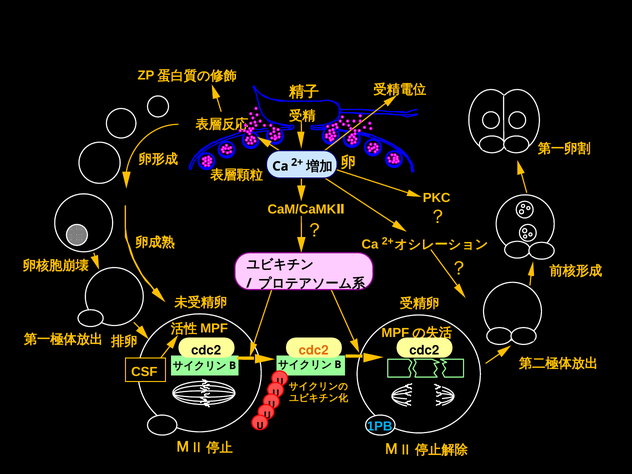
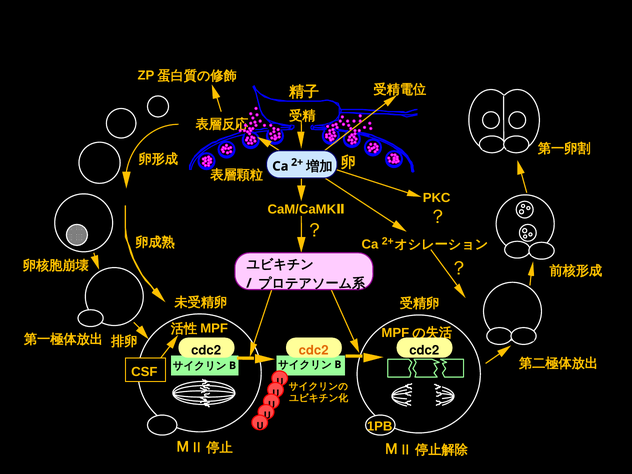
1PB colour: light blue -> yellow (380, 426)
